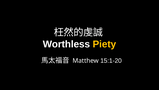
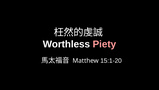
Piety colour: yellow -> pink (104, 44)
